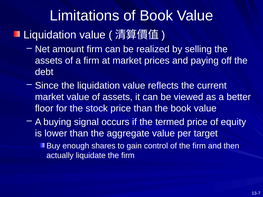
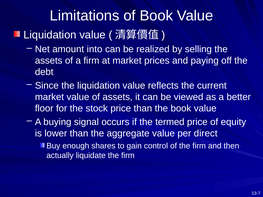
amount firm: firm -> into (95, 49)
target: target -> direct (206, 133)
